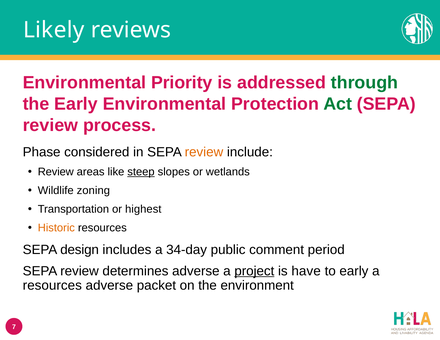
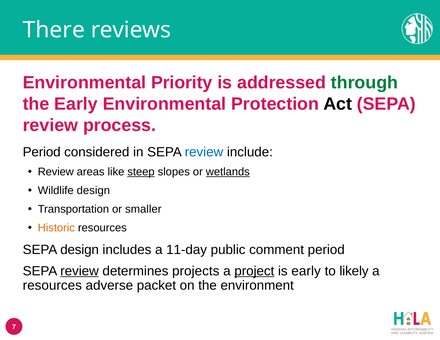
Likely: Likely -> There (54, 30)
Act colour: green -> black (338, 104)
Phase: Phase -> Period (42, 152)
review colour: orange -> blue (204, 152)
wetlands underline: none -> present (228, 172)
Wildlife zoning: zoning -> design (93, 191)
highest: highest -> smaller (143, 209)
34-day: 34-day -> 11-day (187, 250)
review underline: none -> present (80, 271)
determines adverse: adverse -> projects (196, 271)
is have: have -> early (306, 271)
to early: early -> likely (354, 271)
